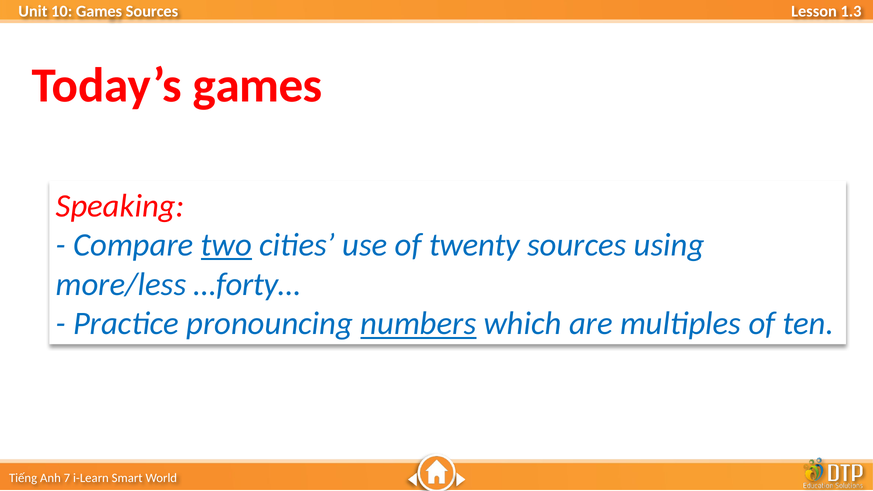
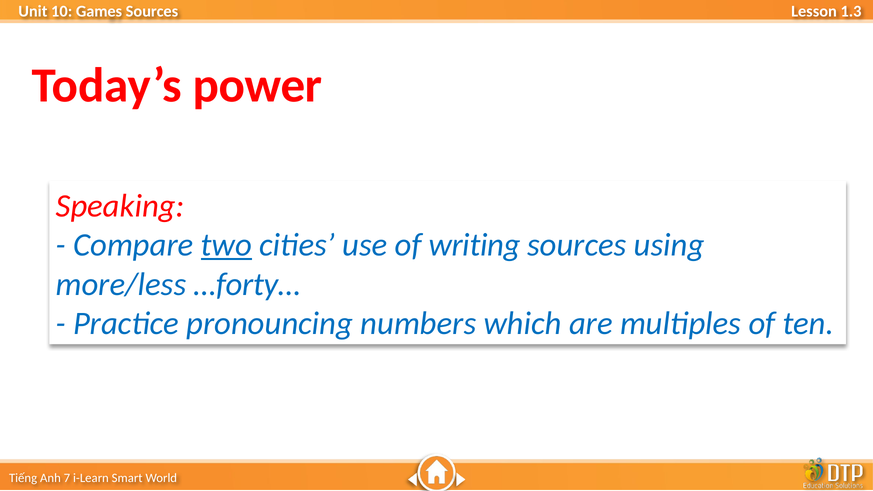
Today’s games: games -> power (258, 86)
twenty: twenty -> writing (475, 245)
numbers underline: present -> none (418, 324)
